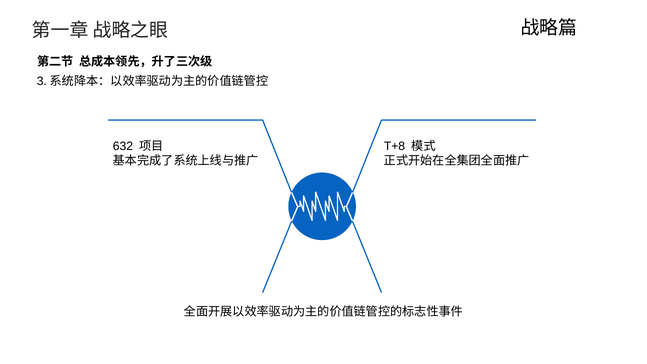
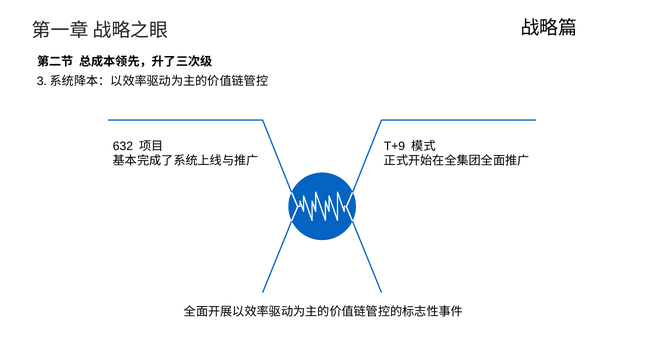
T+8: T+8 -> T+9 (394, 146)
